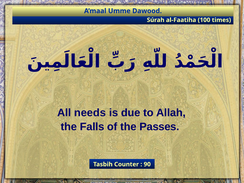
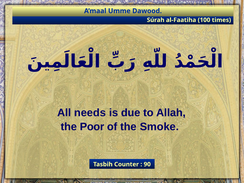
Falls: Falls -> Poor (92, 127)
Passes: Passes -> Smoke (159, 127)
